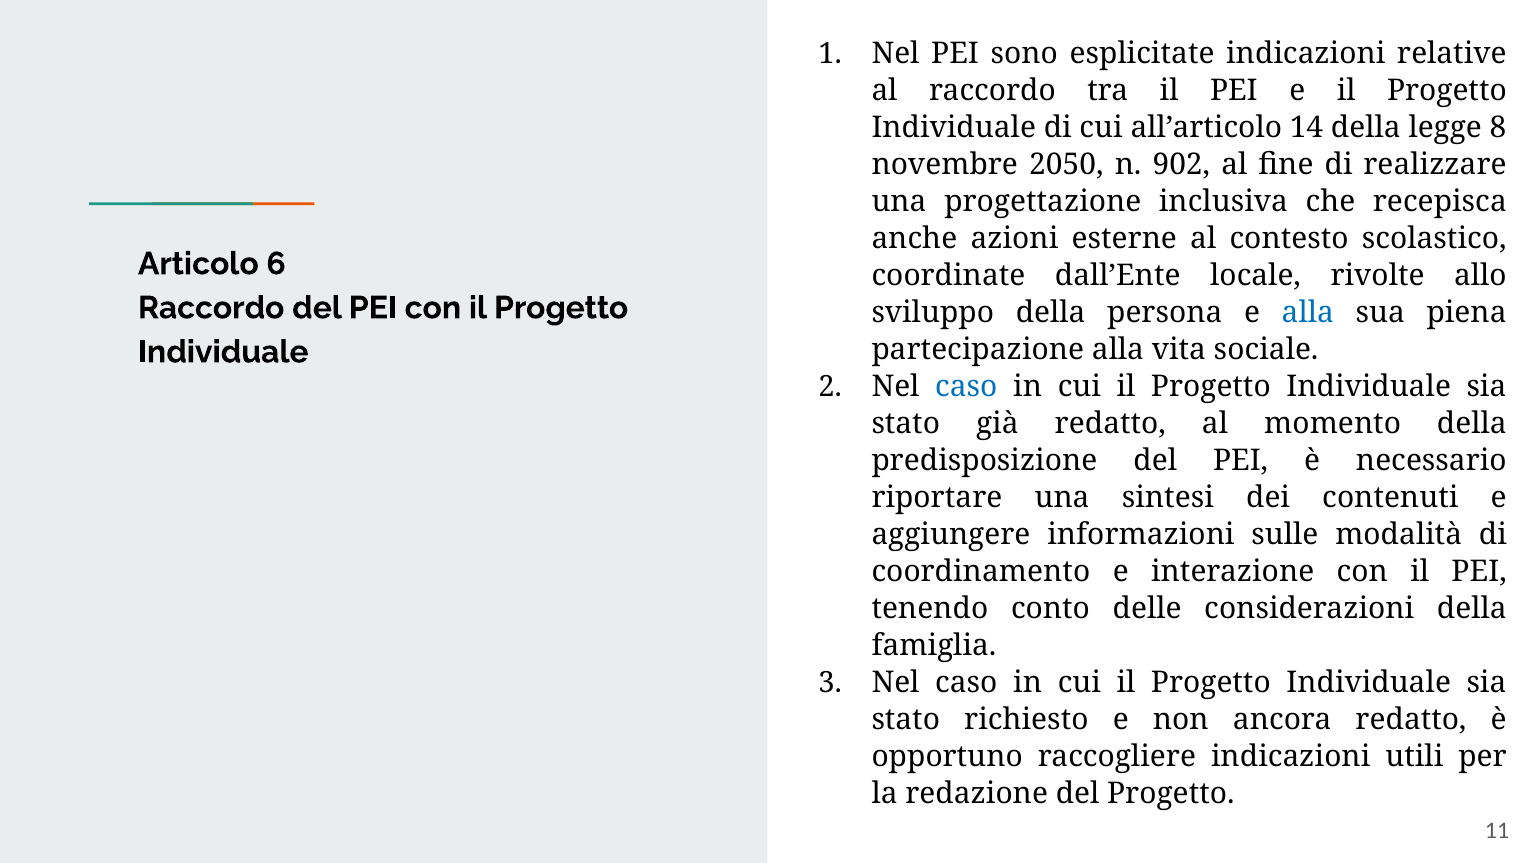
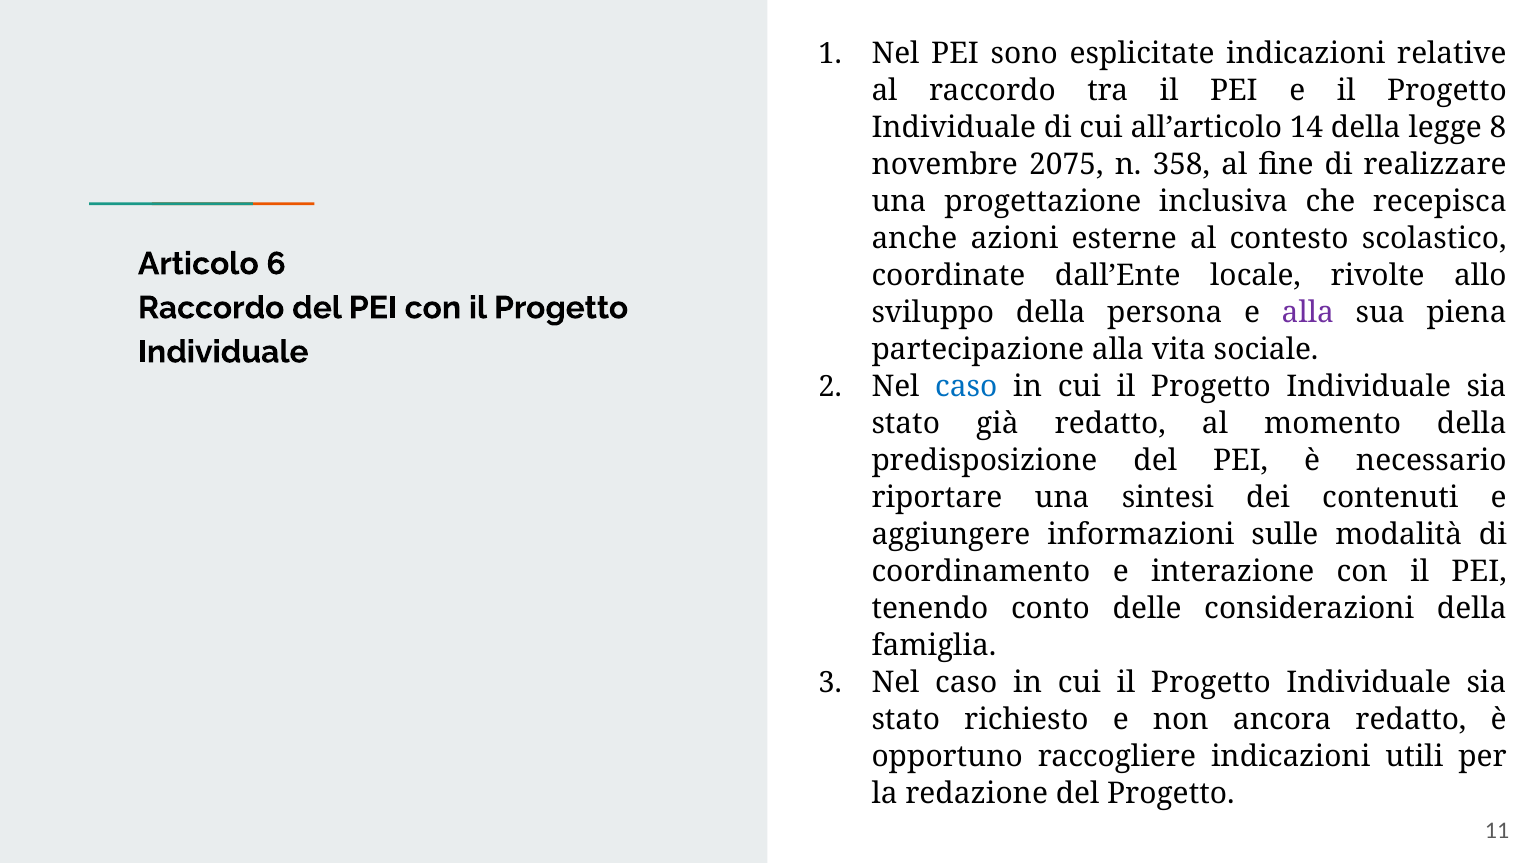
2050: 2050 -> 2075 (1066, 165)
902: 902 -> 358 (1181, 165)
alla colour: blue -> purple (1308, 313)
